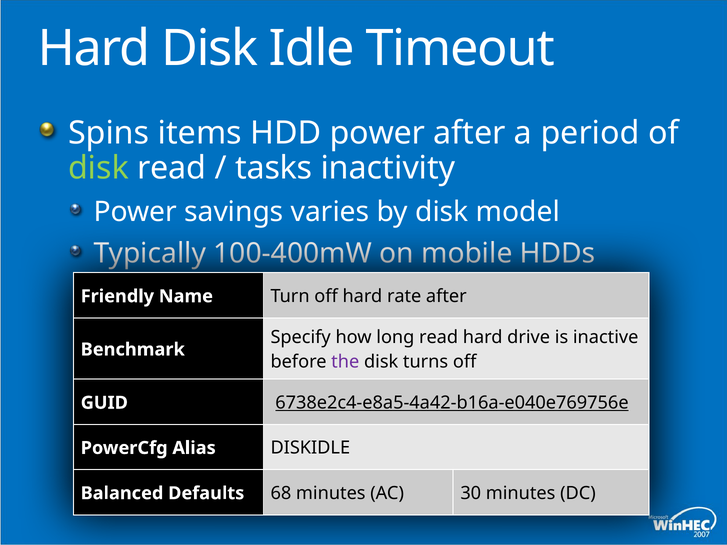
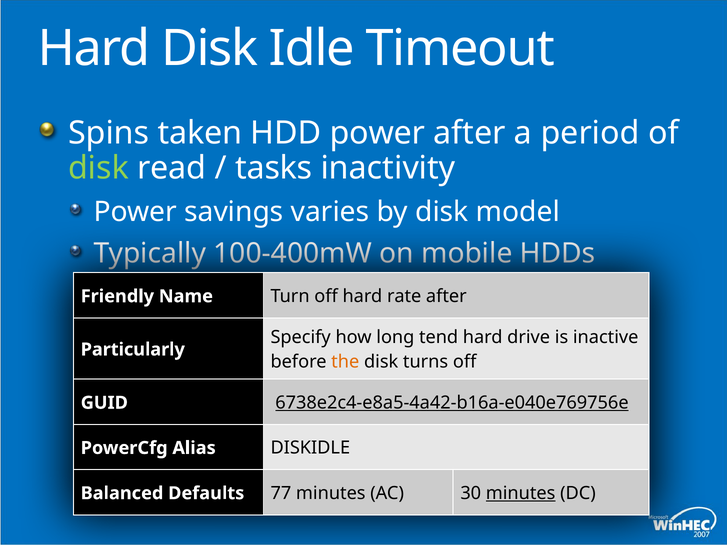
items: items -> taken (200, 133)
long read: read -> tend (439, 337)
Benchmark: Benchmark -> Particularly (133, 350)
the colour: purple -> orange (345, 362)
68: 68 -> 77 (281, 493)
minutes underline: none -> present (521, 493)
